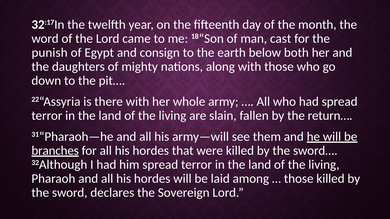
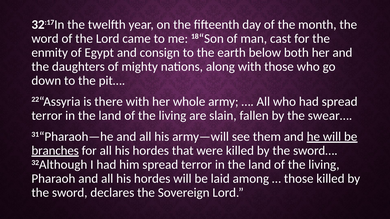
punish: punish -> enmity (50, 53)
return…: return… -> swear… (330, 116)
